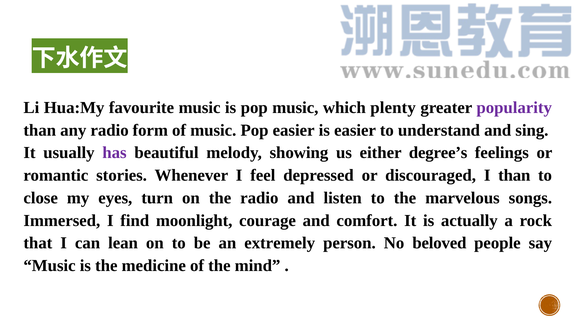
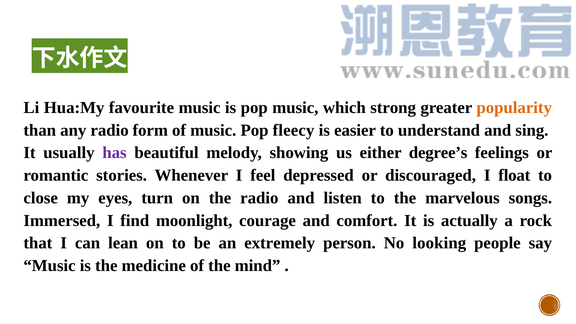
plenty: plenty -> strong (393, 108)
popularity colour: purple -> orange (514, 108)
Pop easier: easier -> fleecy (294, 130)
I than: than -> float (514, 175)
beloved: beloved -> looking (439, 243)
